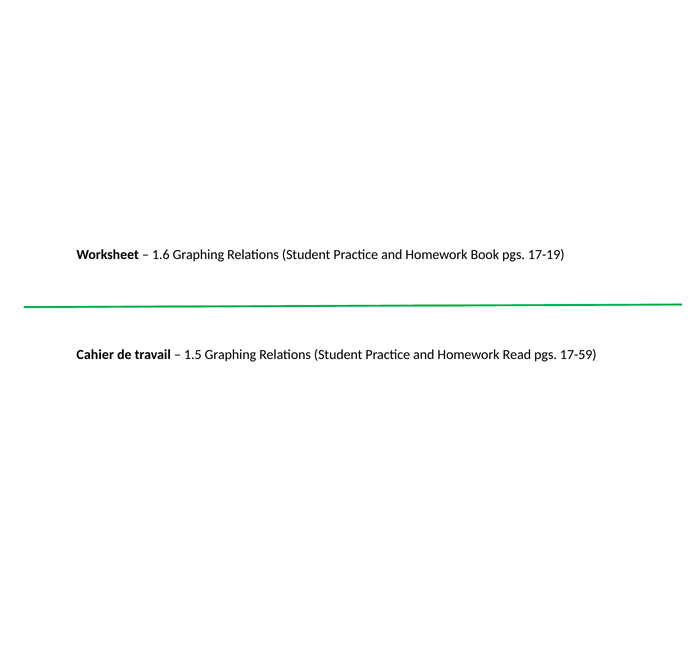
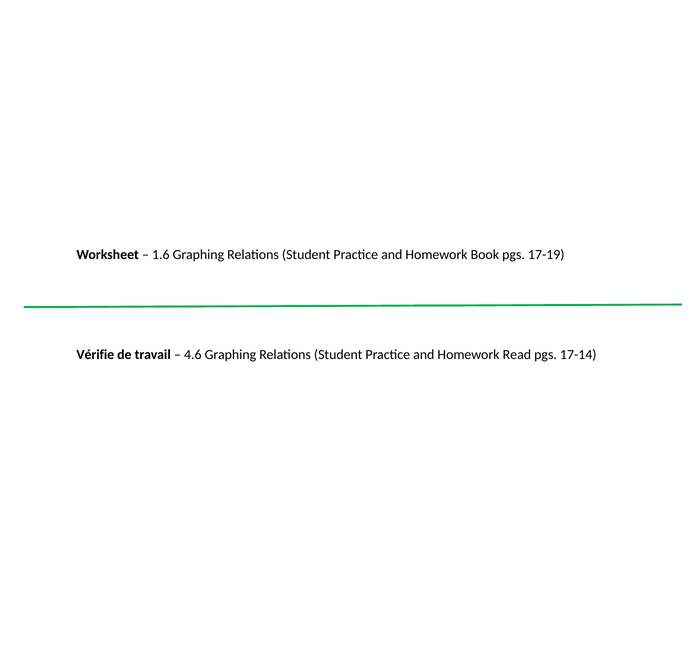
Cahier: Cahier -> Vérifie (95, 354)
1.5: 1.5 -> 4.6 (193, 354)
17-59: 17-59 -> 17-14 (578, 354)
